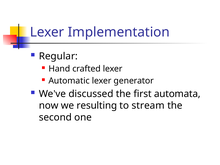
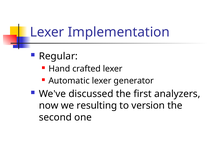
automata: automata -> analyzers (177, 94)
stream: stream -> version (148, 106)
